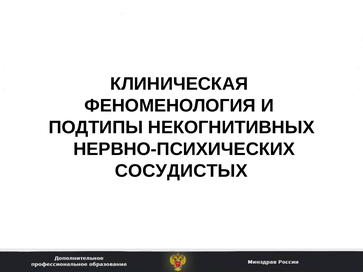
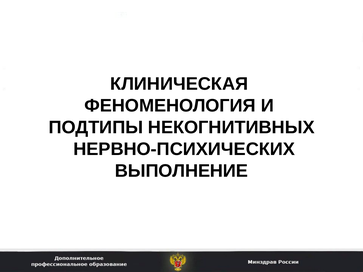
СОСУДИСТЫХ: СОСУДИСТЫХ -> ВЫПОЛНЕНИЕ (181, 171)
